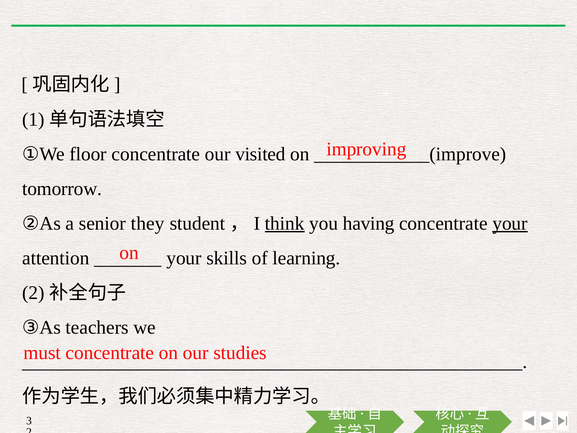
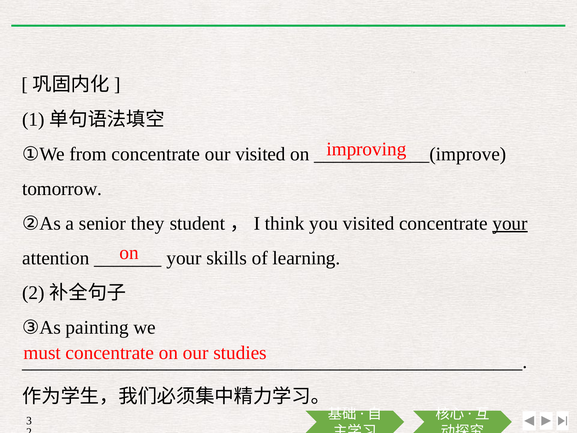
floor: floor -> from (88, 154)
think underline: present -> none (285, 223)
you having: having -> visited (369, 223)
teachers: teachers -> painting (97, 327)
